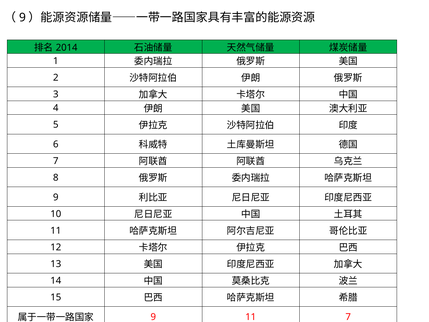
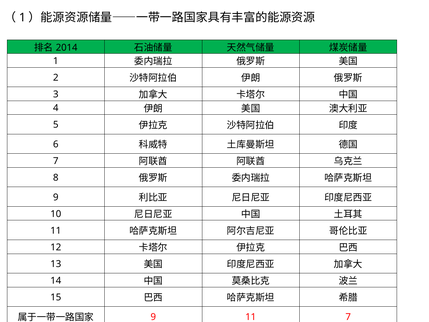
9: 9 -> 1 (22, 18)
